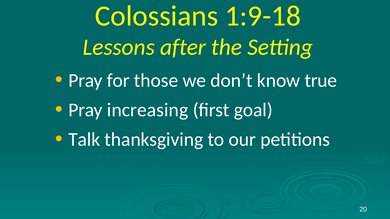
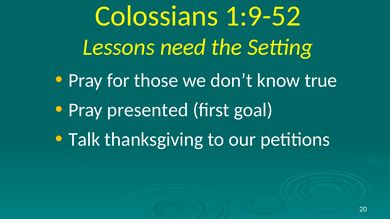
1:9-18: 1:9-18 -> 1:9-52 (263, 16)
after: after -> need (183, 47)
increasing: increasing -> presented (148, 110)
